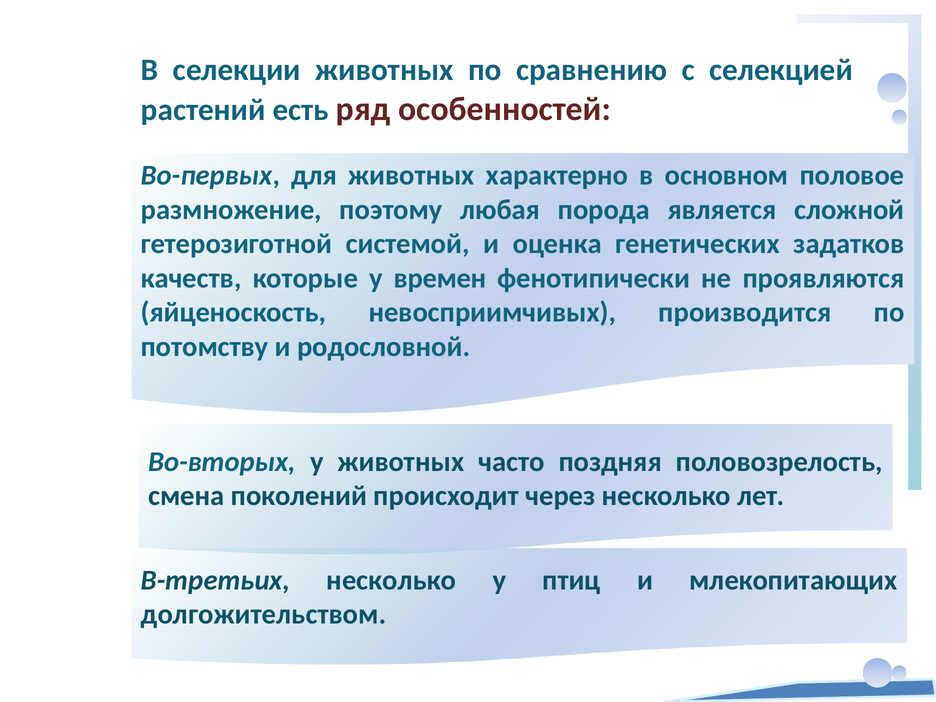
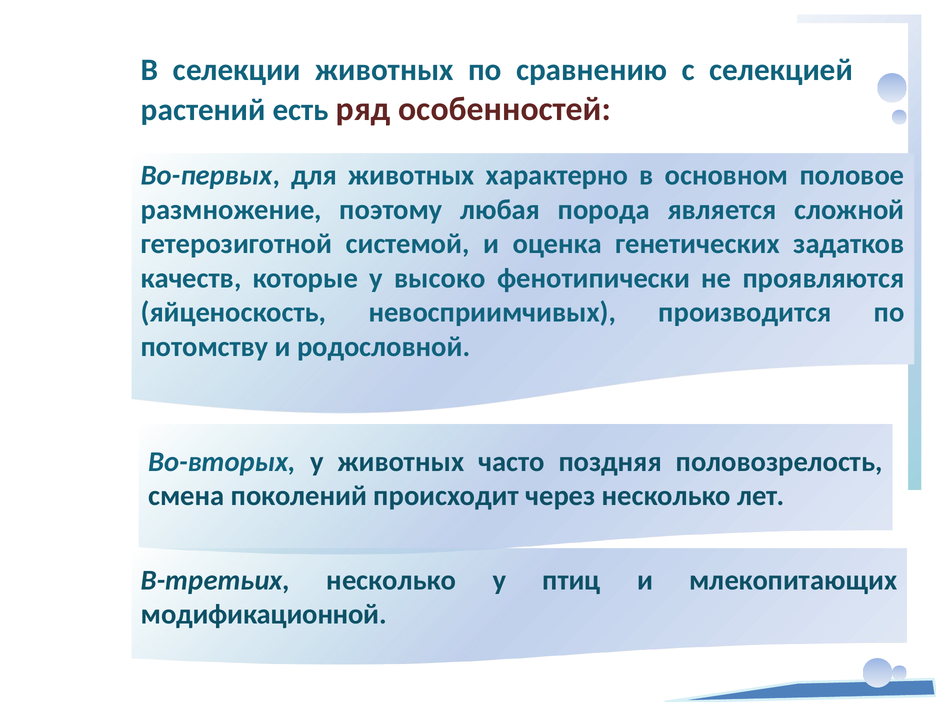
времен: времен -> высоко (440, 278)
долгожительством: долгожительством -> модификационной (264, 615)
